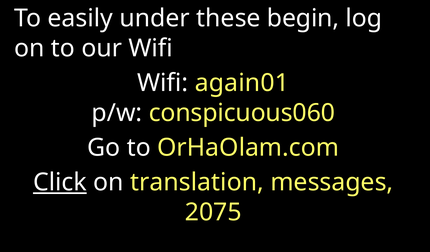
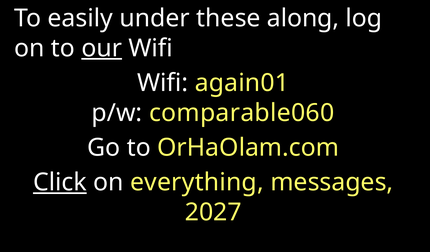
begin: begin -> along (303, 18)
our underline: none -> present (102, 48)
conspicuous060: conspicuous060 -> comparable060 (242, 113)
translation: translation -> everything (197, 182)
2075: 2075 -> 2027 (213, 212)
